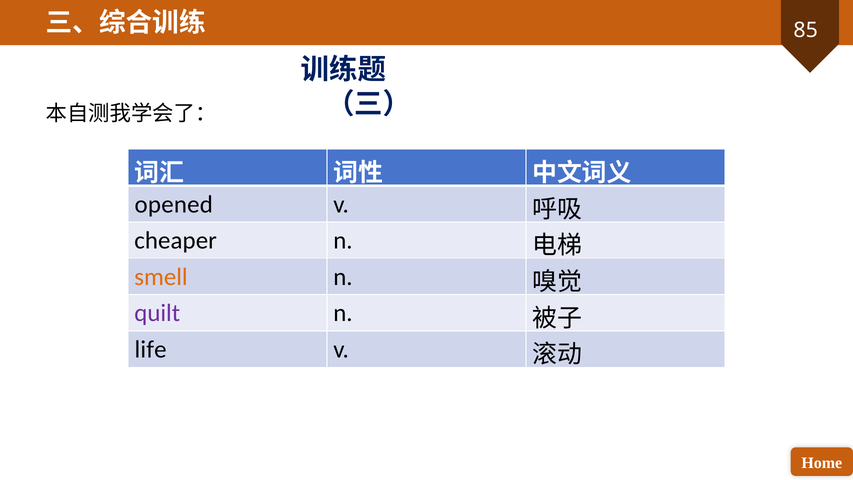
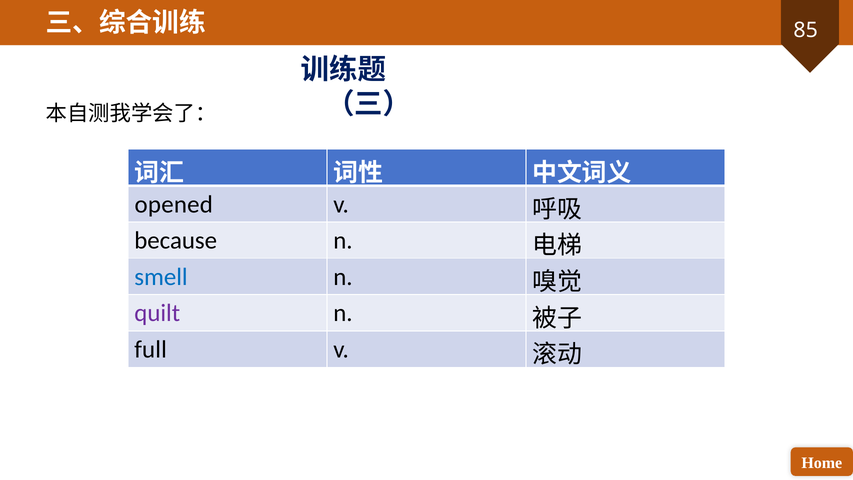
cheaper: cheaper -> because (176, 241)
smell colour: orange -> blue (161, 277)
life: life -> full (151, 349)
